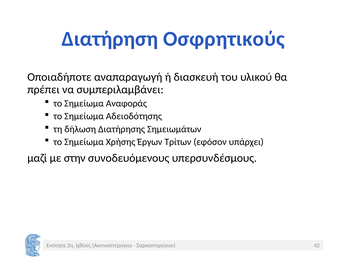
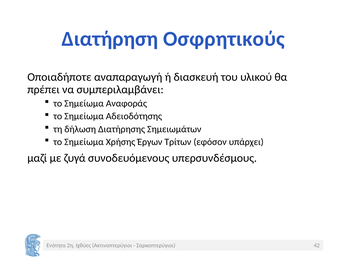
στην: στην -> ζυγά (75, 158)
